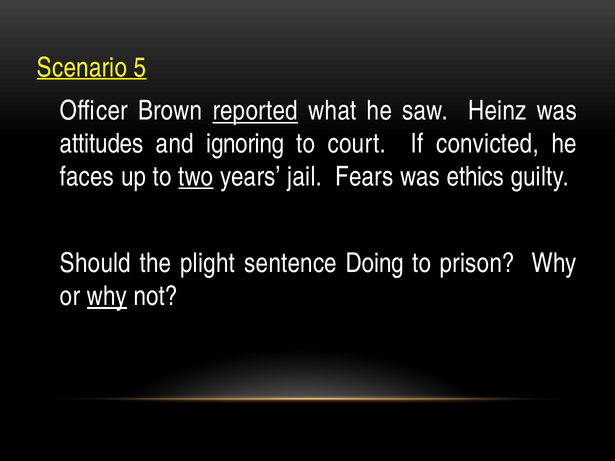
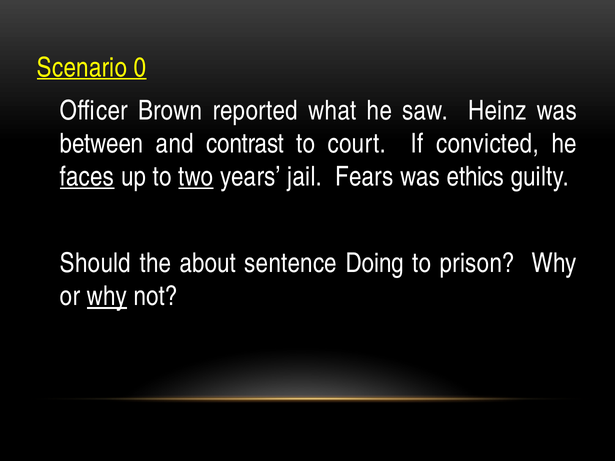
5: 5 -> 0 (140, 68)
reported underline: present -> none (255, 111)
attitudes: attitudes -> between (102, 144)
ignoring: ignoring -> contrast (245, 144)
faces underline: none -> present (87, 177)
plight: plight -> about (208, 264)
